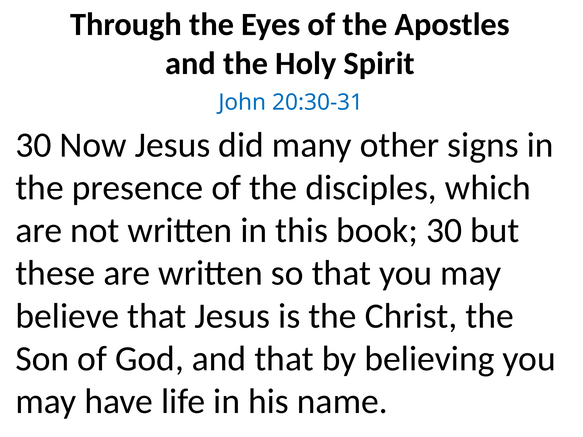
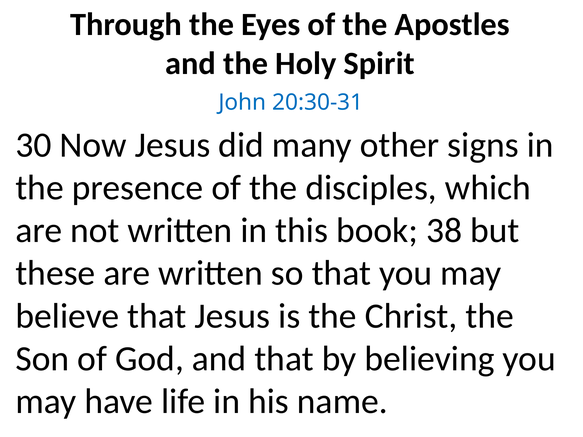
book 30: 30 -> 38 (444, 231)
